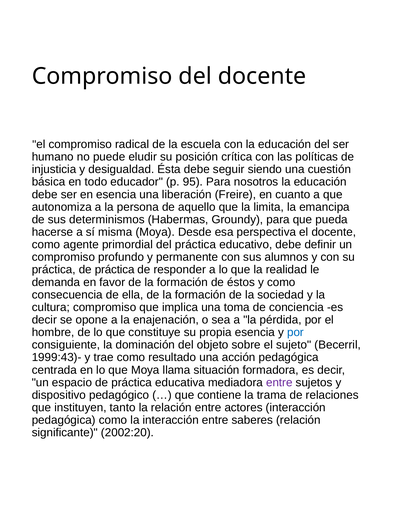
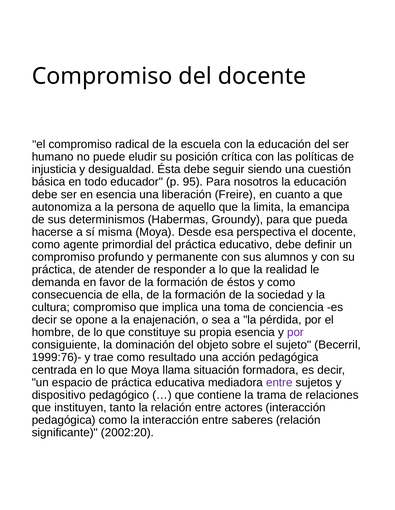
práctica de práctica: práctica -> atender (115, 270)
por colour: blue -> purple (295, 332)
1999:43)-: 1999:43)- -> 1999:76)- (57, 358)
